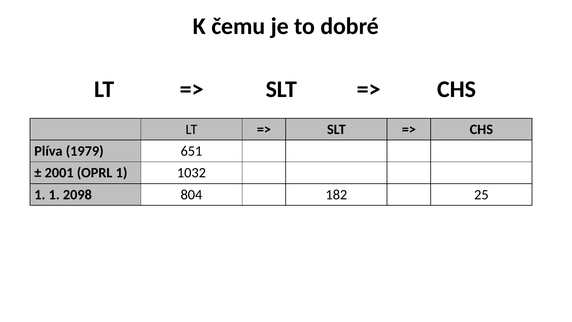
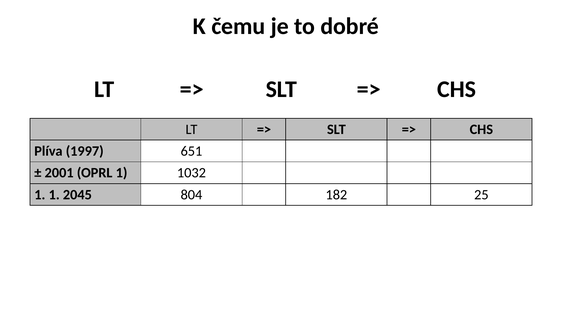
1979: 1979 -> 1997 (85, 151)
2098: 2098 -> 2045 (77, 194)
